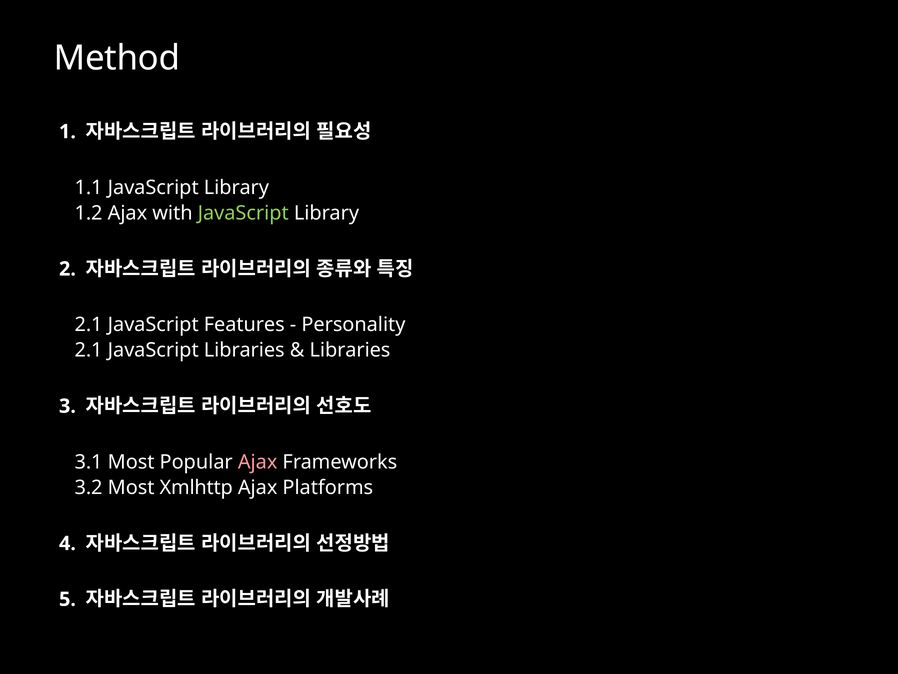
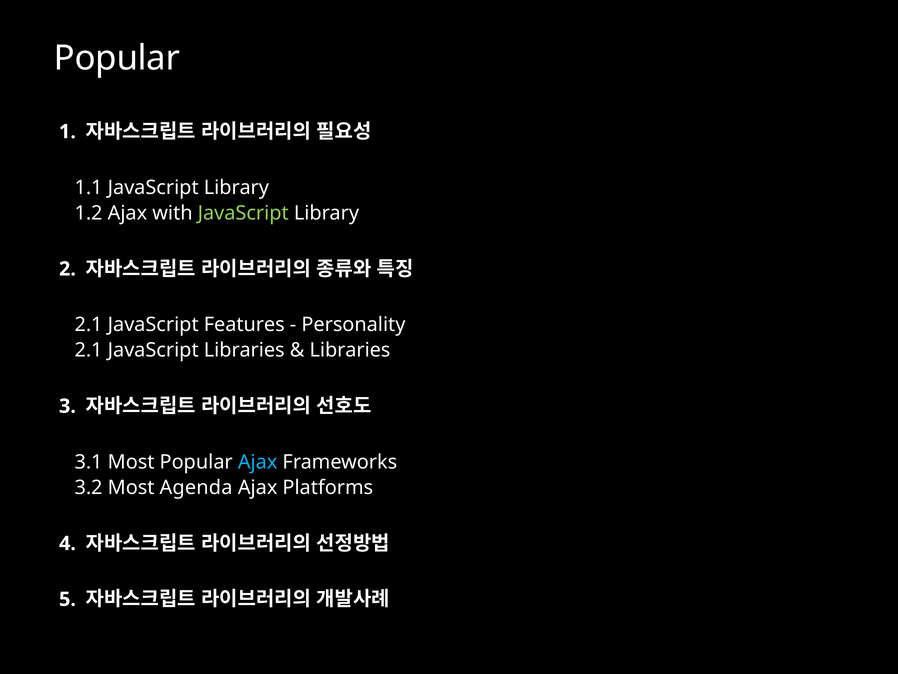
Method: Method -> Popular (117, 58)
Ajax colour: pink -> light blue (258, 462)
Xmlhttp: Xmlhttp -> Agenda (196, 487)
